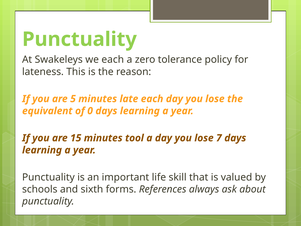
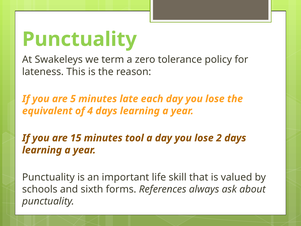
we each: each -> term (113, 60)
0: 0 -> 4 (90, 111)
7: 7 -> 2 (219, 138)
